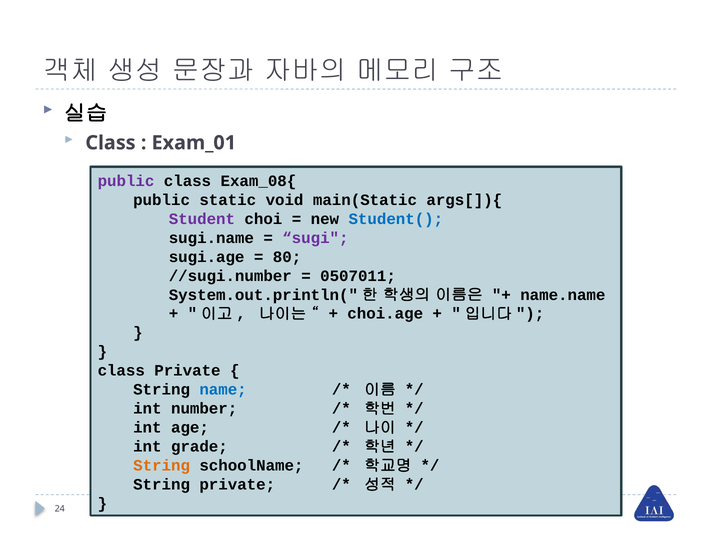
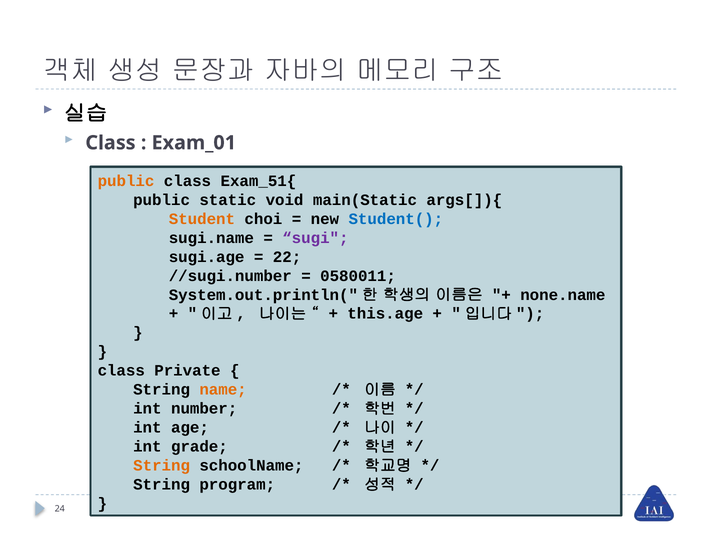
public colour: purple -> orange (126, 181)
Exam_08{: Exam_08{ -> Exam_51{ (258, 181)
Student colour: purple -> orange (202, 219)
80: 80 -> 22 (287, 257)
0507011: 0507011 -> 0580011 (358, 276)
name.name: name.name -> none.name (563, 295)
choi.age: choi.age -> this.age (385, 314)
name colour: blue -> orange (223, 390)
String private: private -> program (237, 485)
